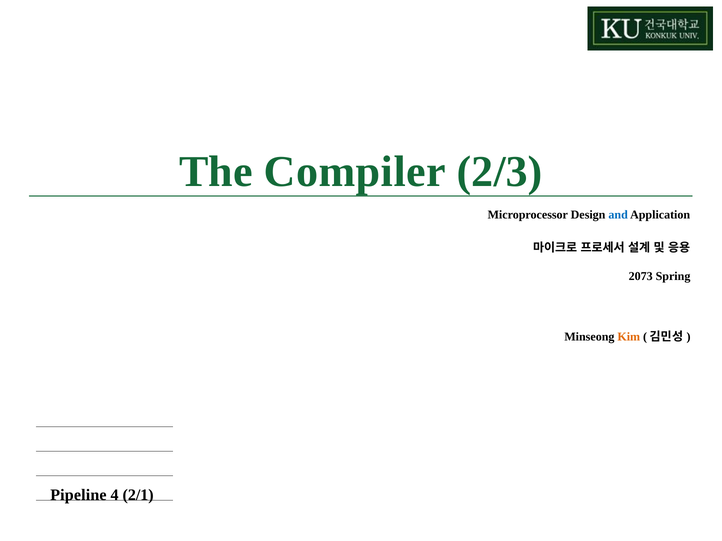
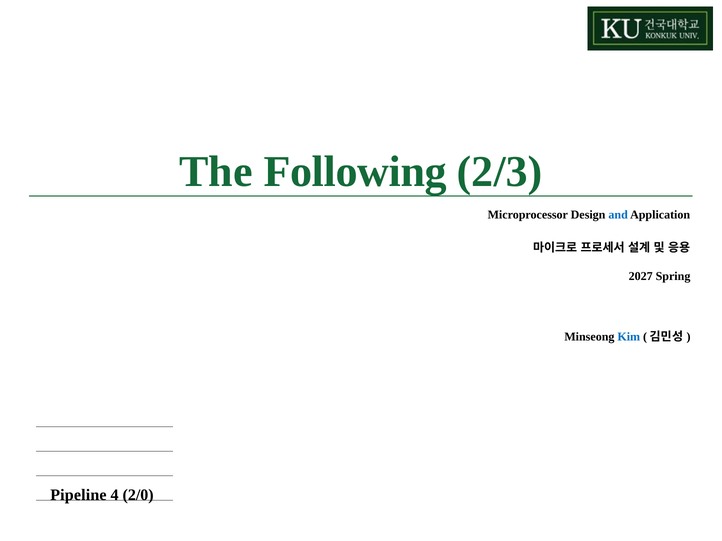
Compiler: Compiler -> Following (355, 172)
2073: 2073 -> 2027 (641, 277)
Kim colour: orange -> blue (629, 337)
2/1: 2/1 -> 2/0 (138, 495)
